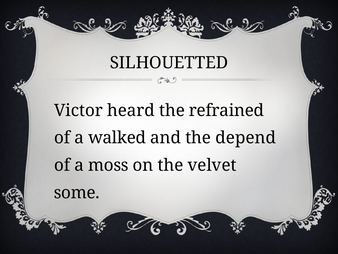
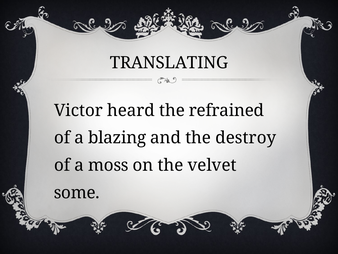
SILHOUETTED: SILHOUETTED -> TRANSLATING (169, 63)
walked: walked -> blazing (117, 138)
depend: depend -> destroy (246, 138)
